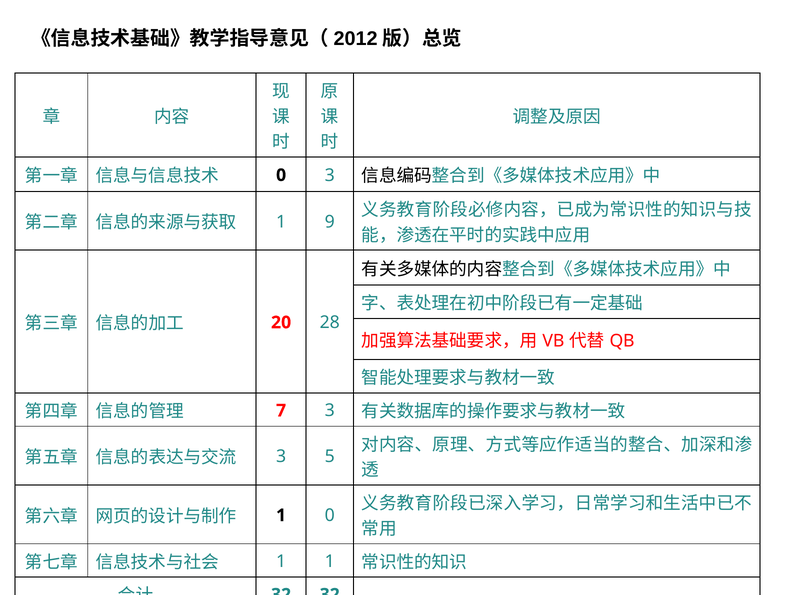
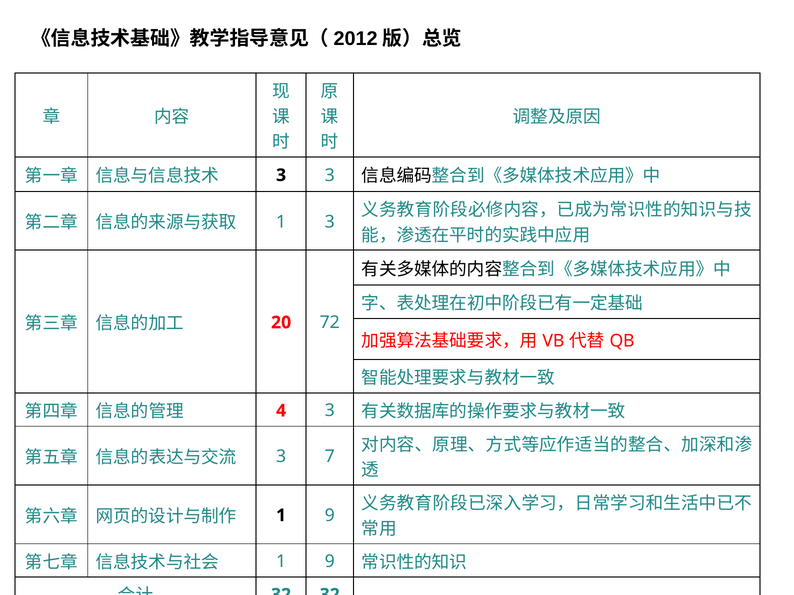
0: 0 -> 3 (281, 175)
1 9: 9 -> 3 (330, 222)
28: 28 -> 72 (330, 323)
7: 7 -> 4 (281, 411)
5: 5 -> 7 (330, 457)
0: 0 -> 9 (330, 516)
1: 1 -> 9 (330, 562)
